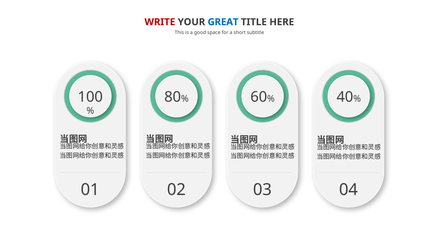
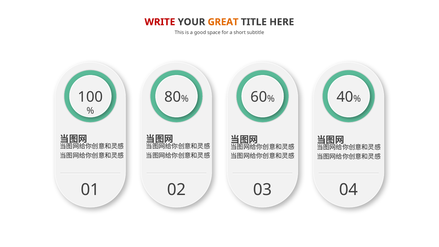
GREAT colour: blue -> orange (223, 22)
